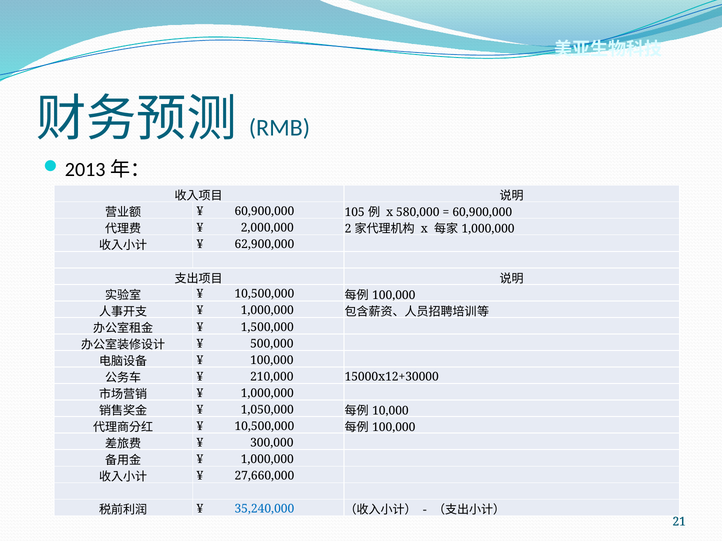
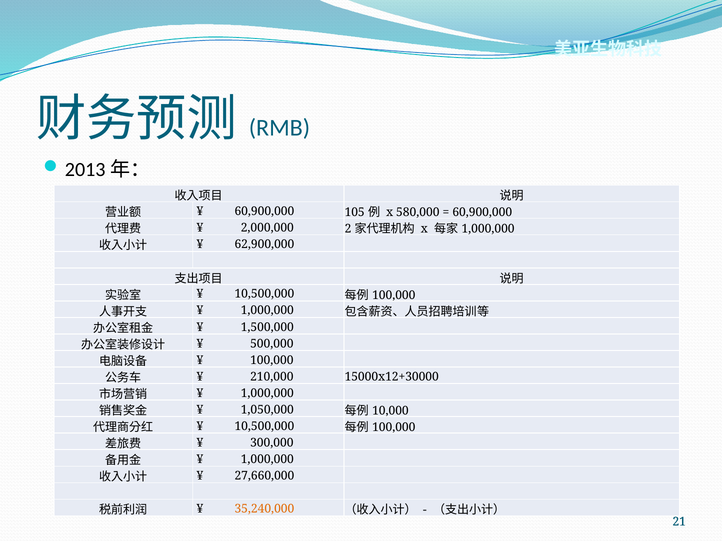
35,240,000 colour: blue -> orange (264, 509)
